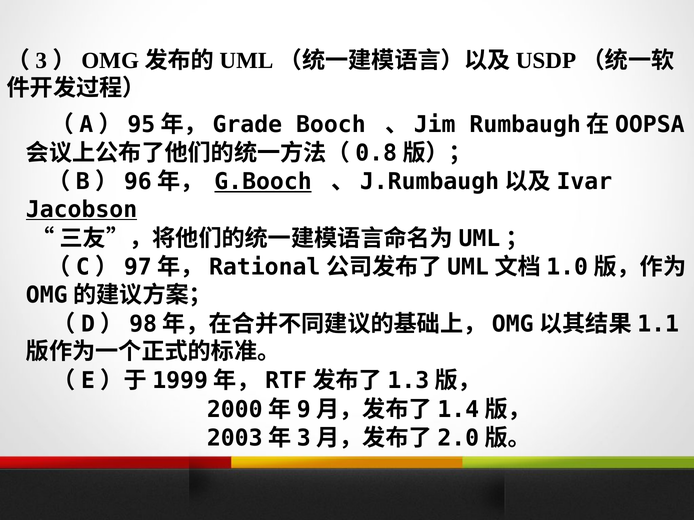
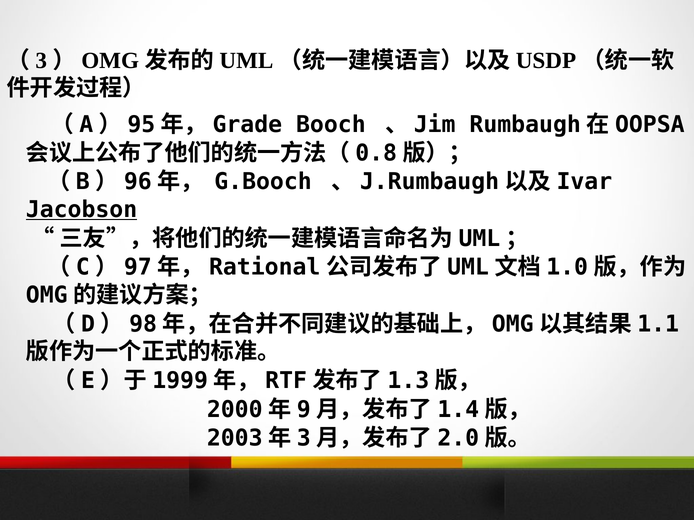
G.Booch underline: present -> none (263, 182)
